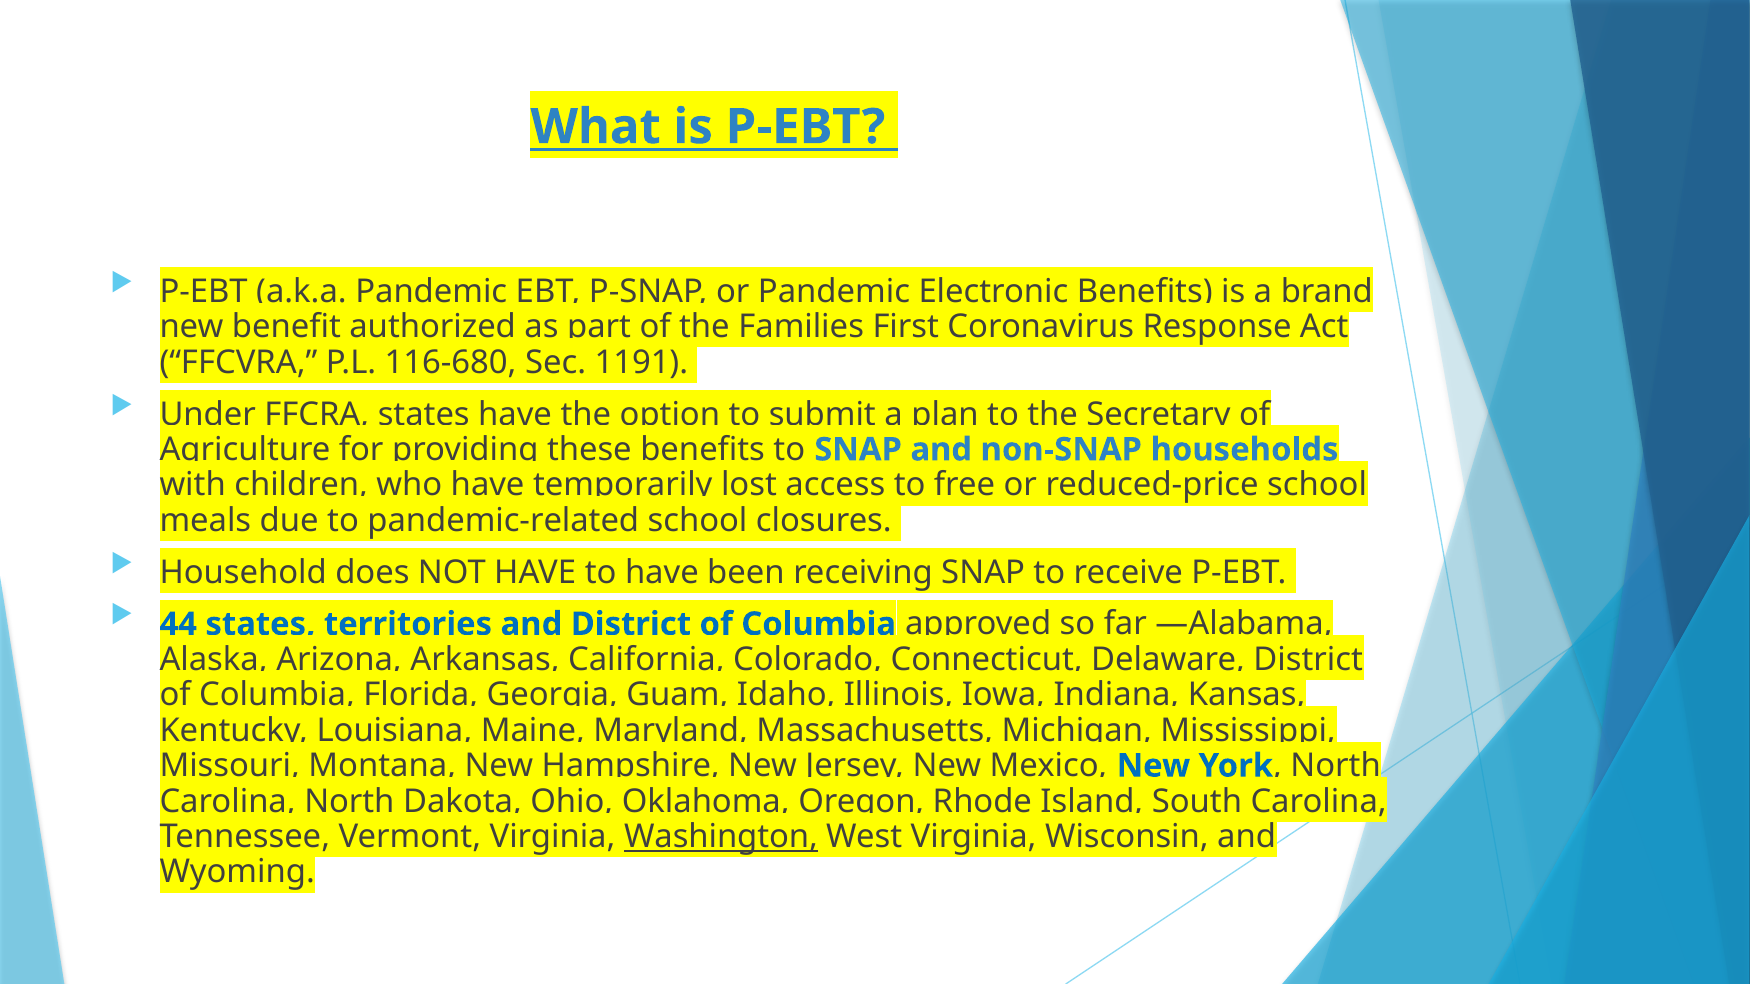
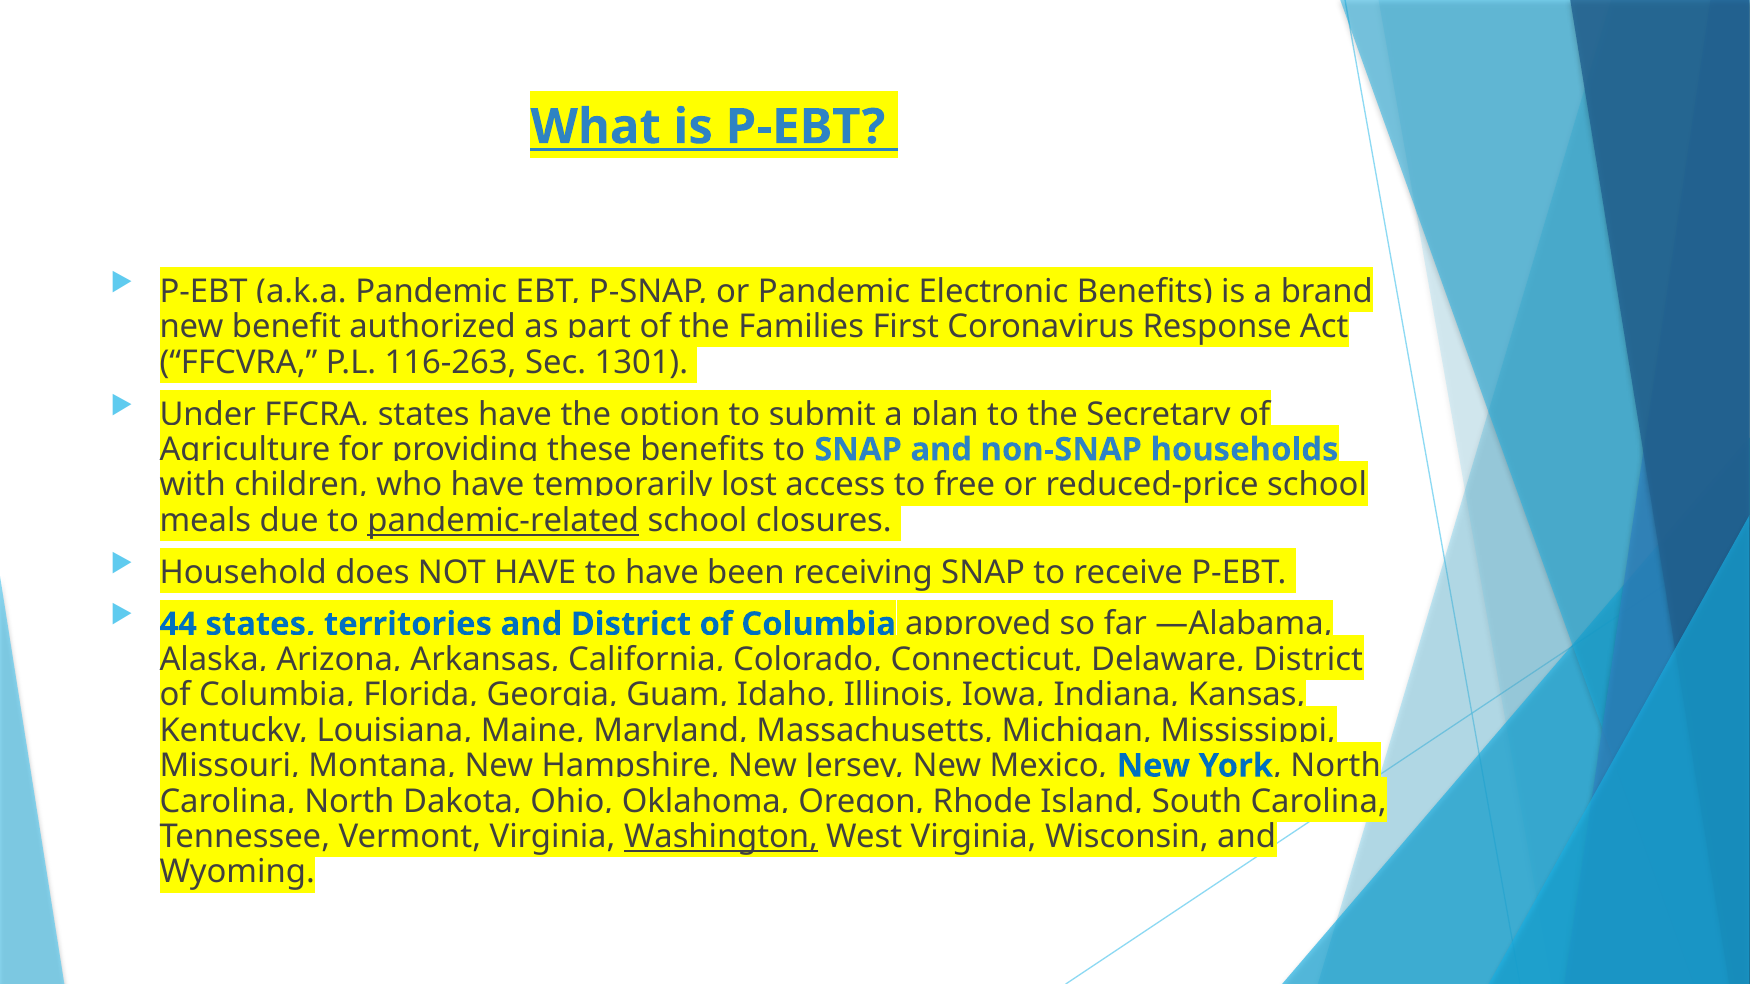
116-680: 116-680 -> 116-263 (451, 363)
1191: 1191 -> 1301 (641, 363)
pandemic-related underline: none -> present (503, 521)
